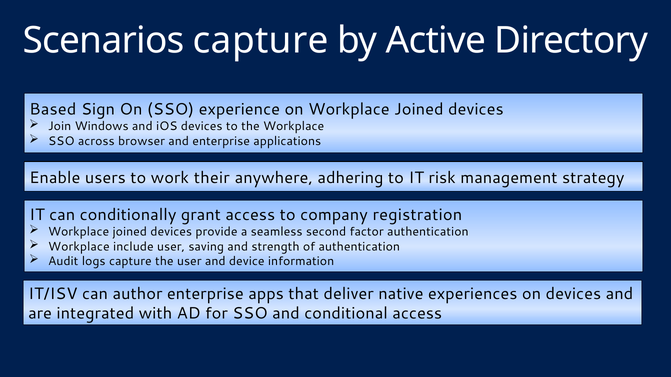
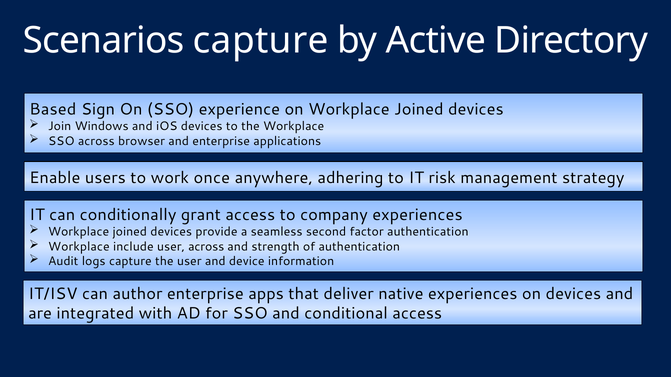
their: their -> once (212, 178)
company registration: registration -> experiences (417, 215)
user saving: saving -> across (206, 247)
